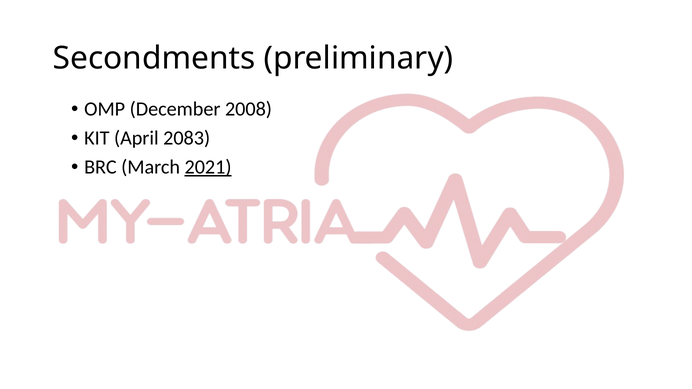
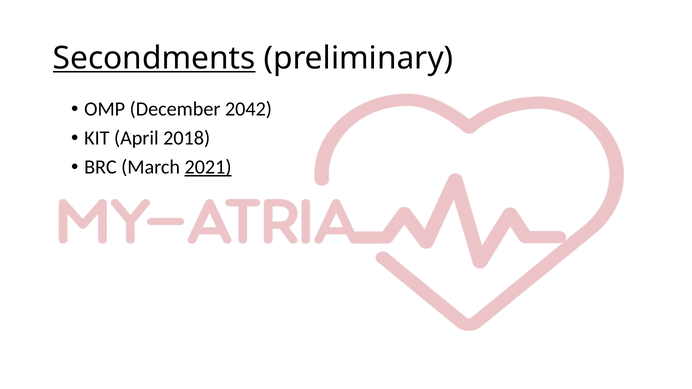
Secondments underline: none -> present (154, 58)
2008: 2008 -> 2042 (249, 109)
2083: 2083 -> 2018 (187, 138)
